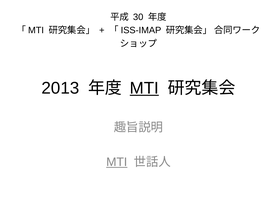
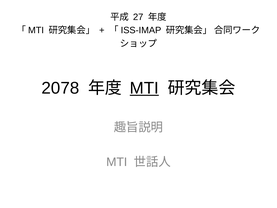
30: 30 -> 27 (138, 17)
2013: 2013 -> 2078 (60, 88)
MTI underline: present -> none (117, 162)
